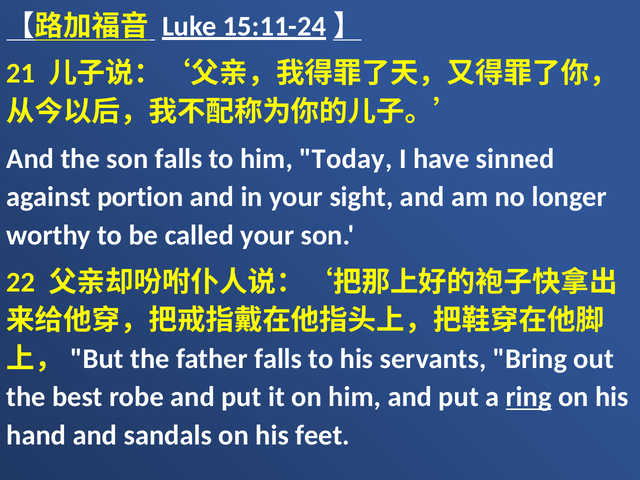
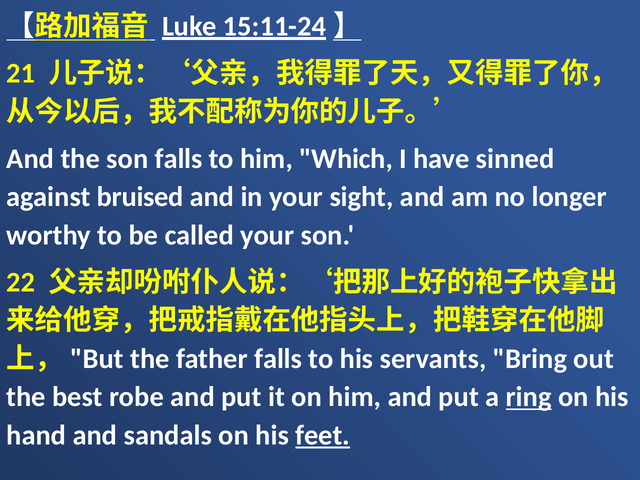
Today: Today -> Which (346, 159)
portion: portion -> bruised (140, 197)
feet underline: none -> present (323, 435)
